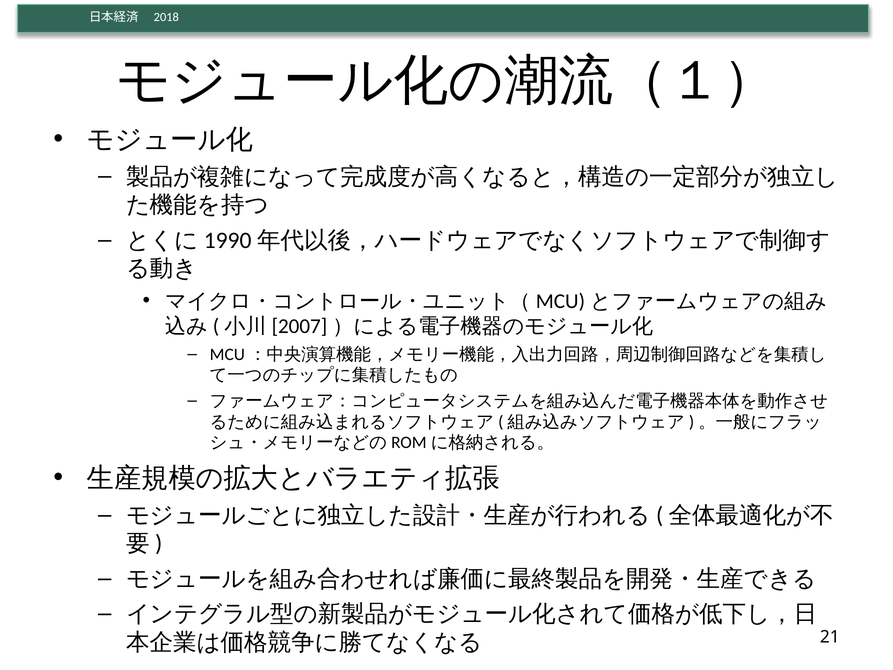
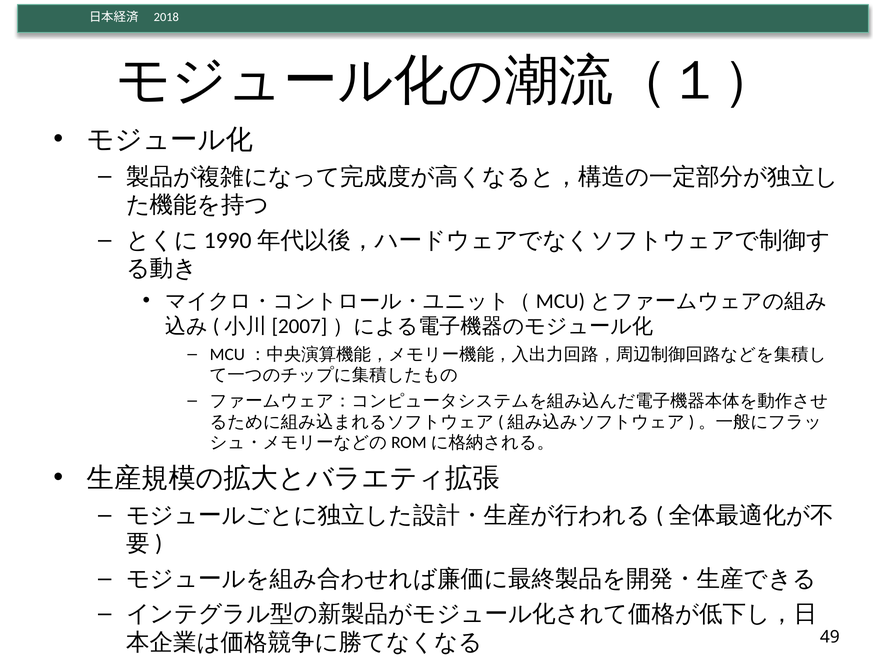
21: 21 -> 49 (830, 637)
